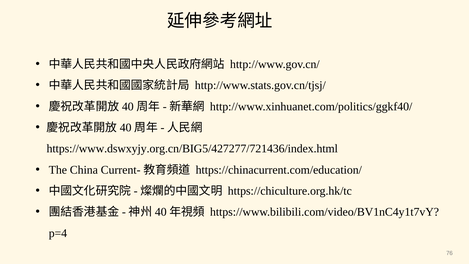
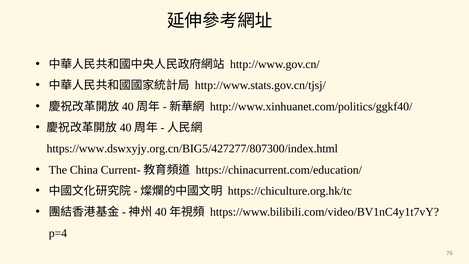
https://www.dswxyjy.org.cn/BIG5/427277/721436/index.html: https://www.dswxyjy.org.cn/BIG5/427277/721436/index.html -> https://www.dswxyjy.org.cn/BIG5/427277/807300/index.html (192, 149)
